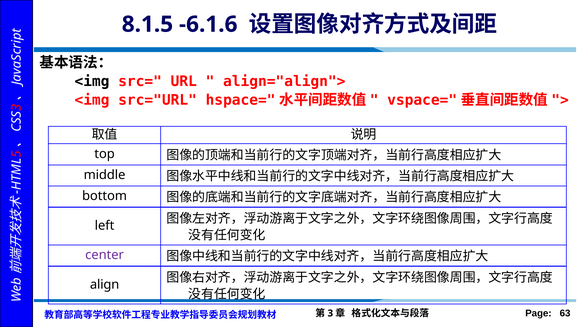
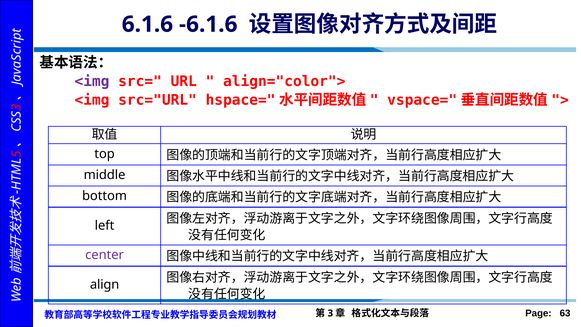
8.1.5: 8.1.5 -> 6.1.6 (147, 24)
<img colour: black -> purple (92, 81)
align="align">: align="align"> -> align="color"> (284, 81)
